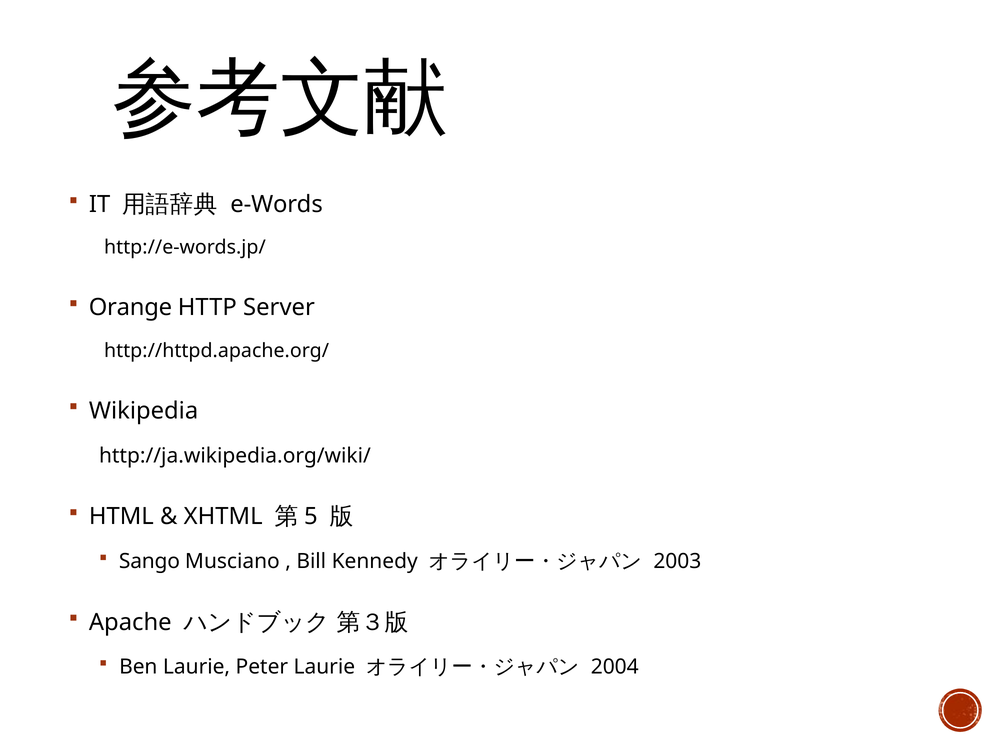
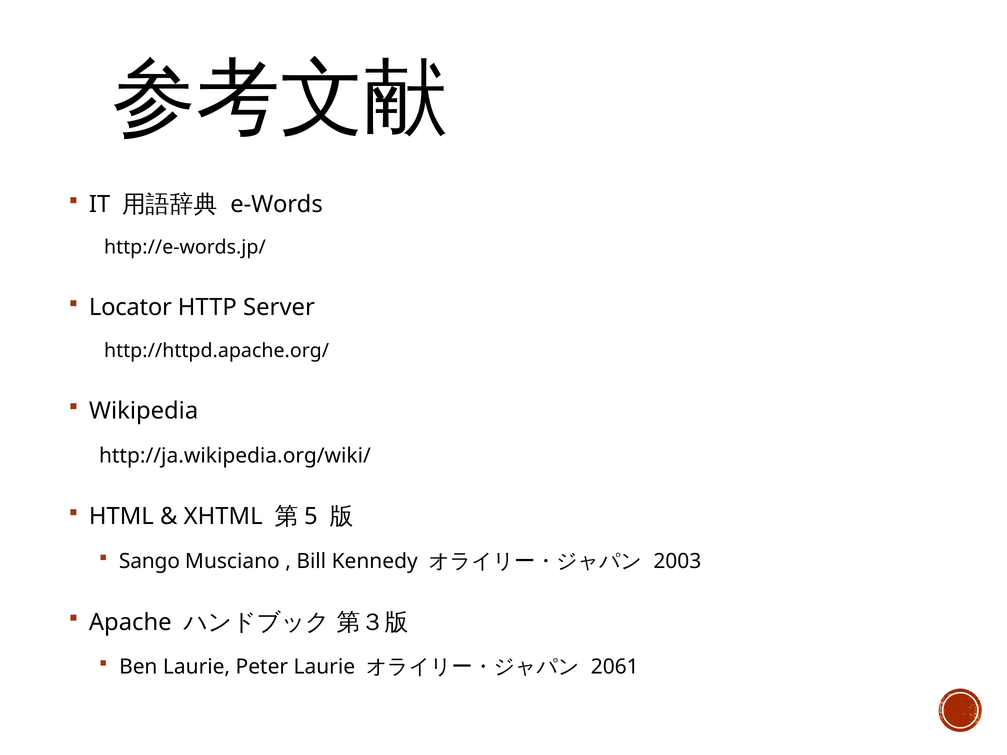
Orange: Orange -> Locator (130, 308)
2004: 2004 -> 2061 (615, 667)
